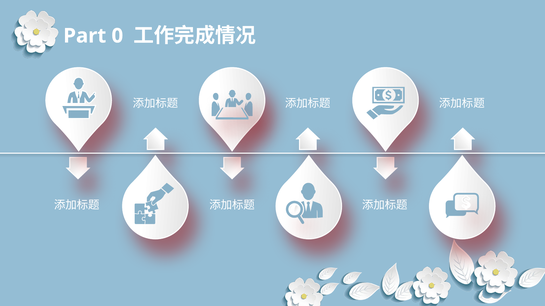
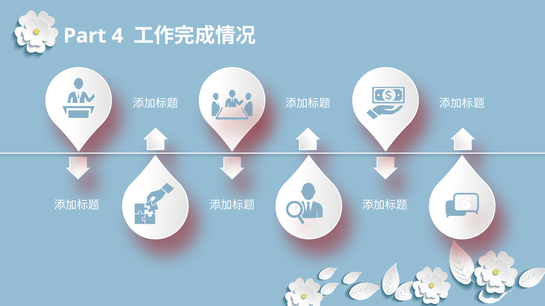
0: 0 -> 4 (117, 36)
